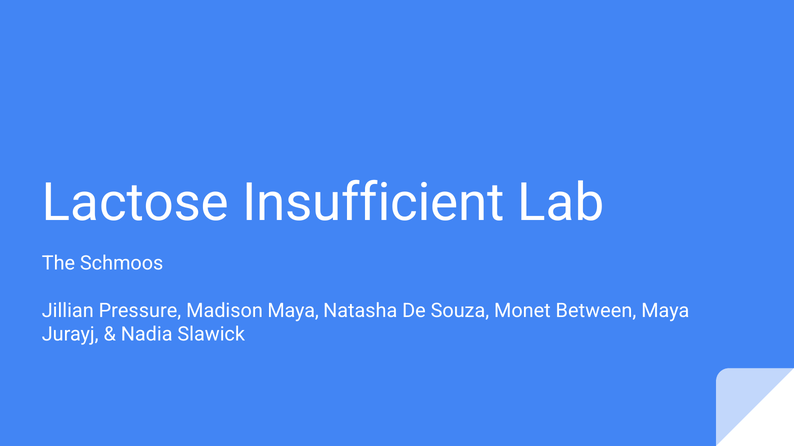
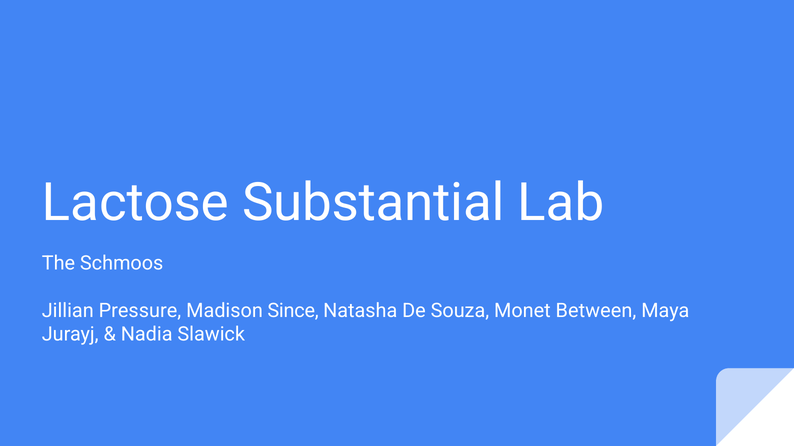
Insufficient: Insufficient -> Substantial (373, 203)
Madison Maya: Maya -> Since (293, 311)
